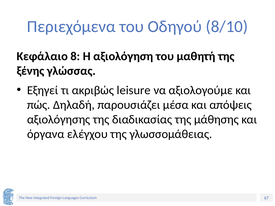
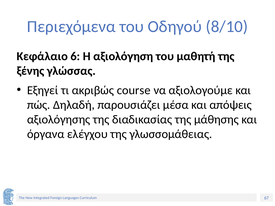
8: 8 -> 6 (75, 56)
leisure: leisure -> course (134, 90)
